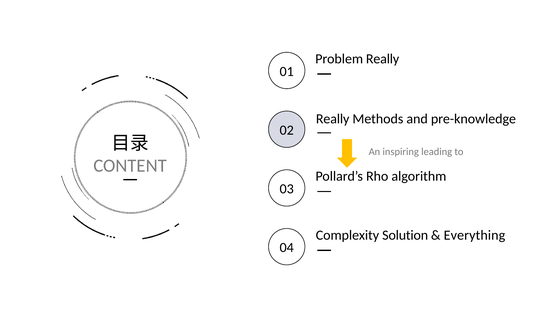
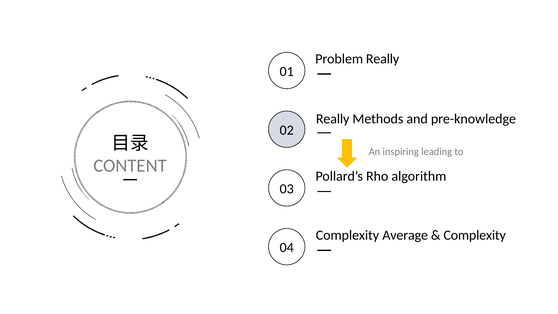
Solution: Solution -> Average (405, 235)
Everything: Everything -> Complexity (475, 235)
